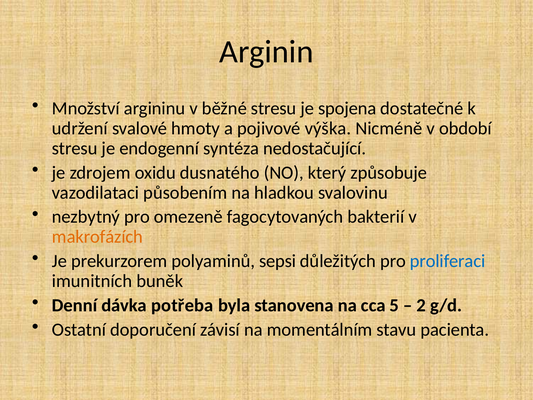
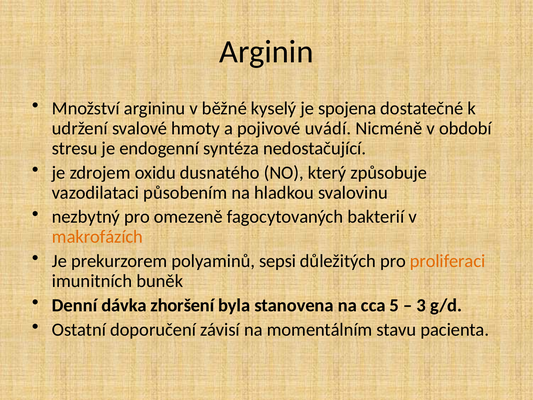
běžné stresu: stresu -> kyselý (274, 108)
výška: výška -> uvádí (328, 128)
proliferaci colour: blue -> orange (448, 261)
potřeba: potřeba -> zhoršení (182, 305)
2: 2 -> 3 (421, 305)
